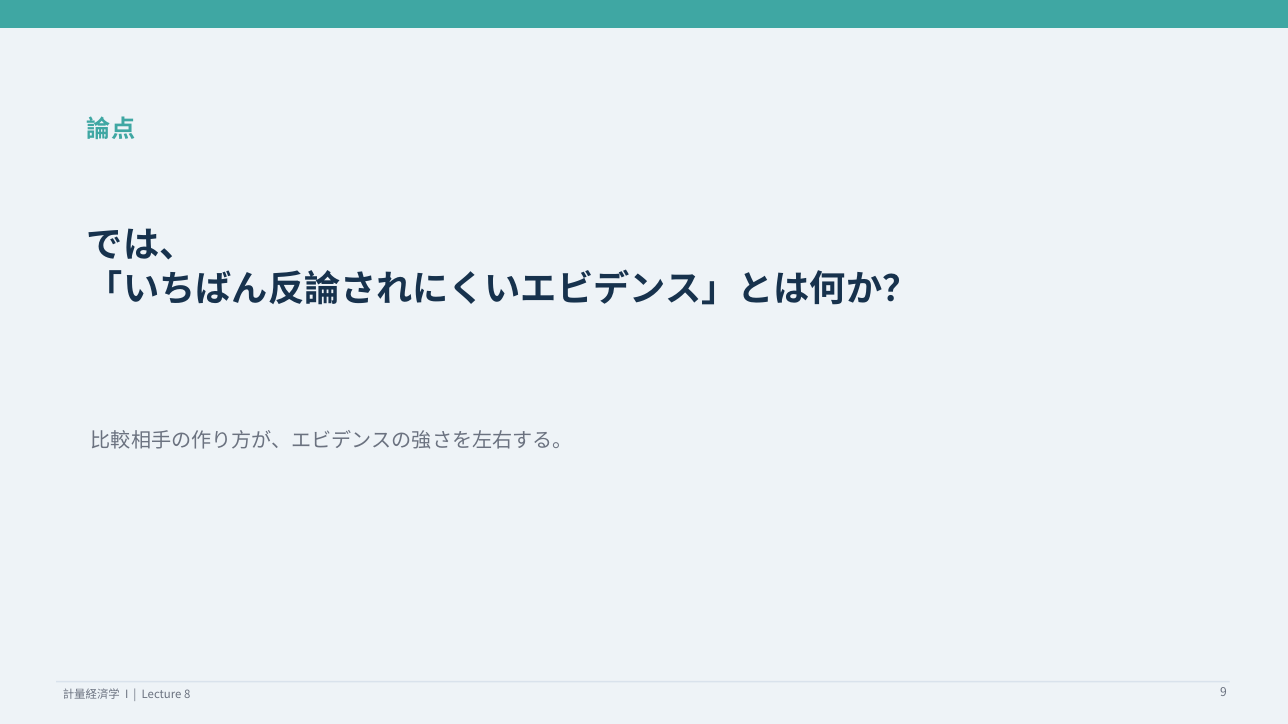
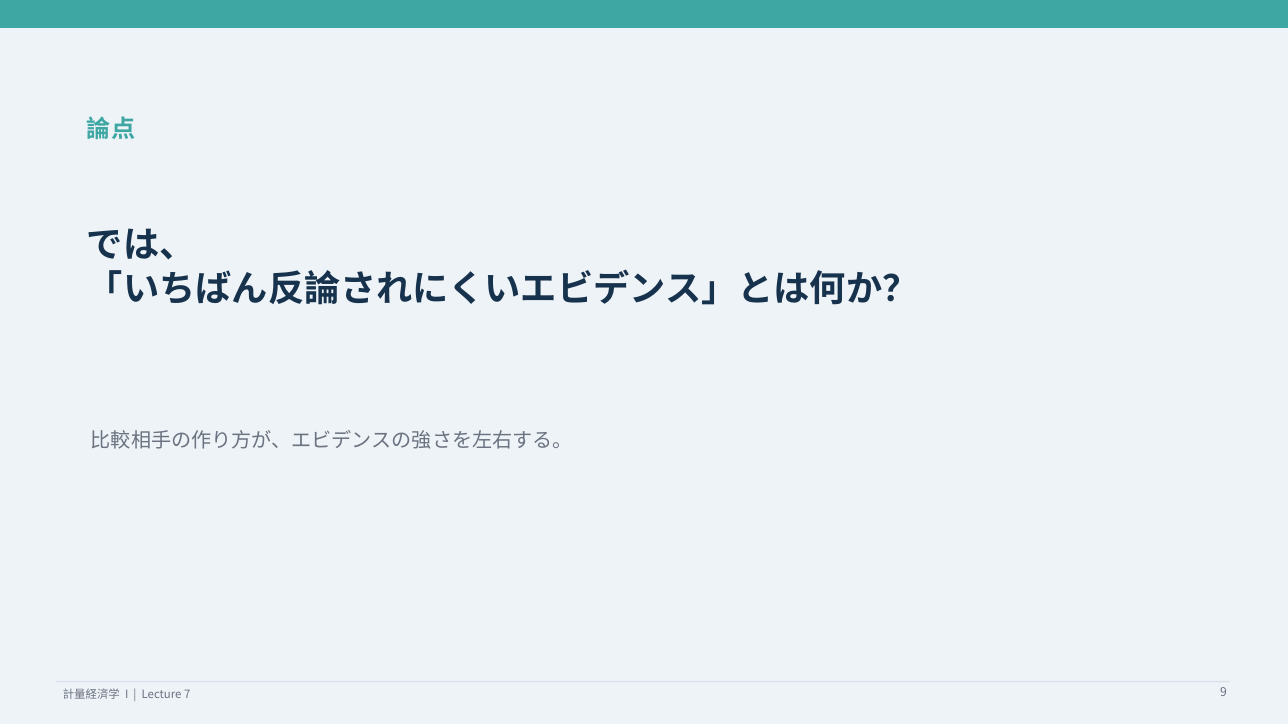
8: 8 -> 7 (187, 695)
